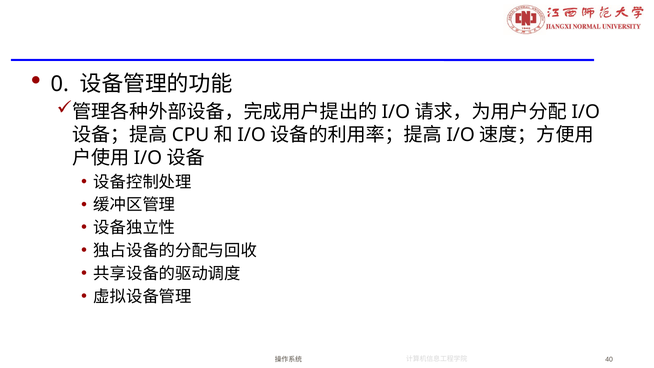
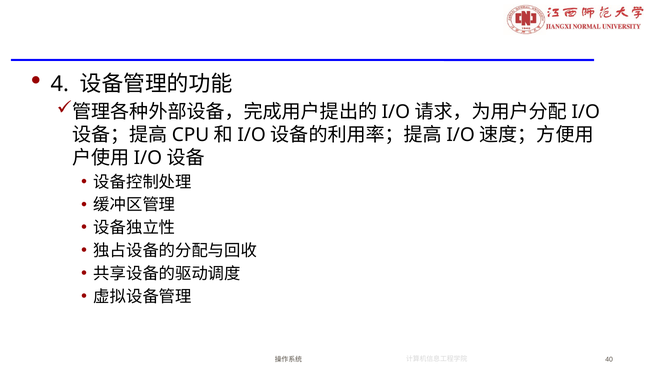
0: 0 -> 4 (60, 84)
